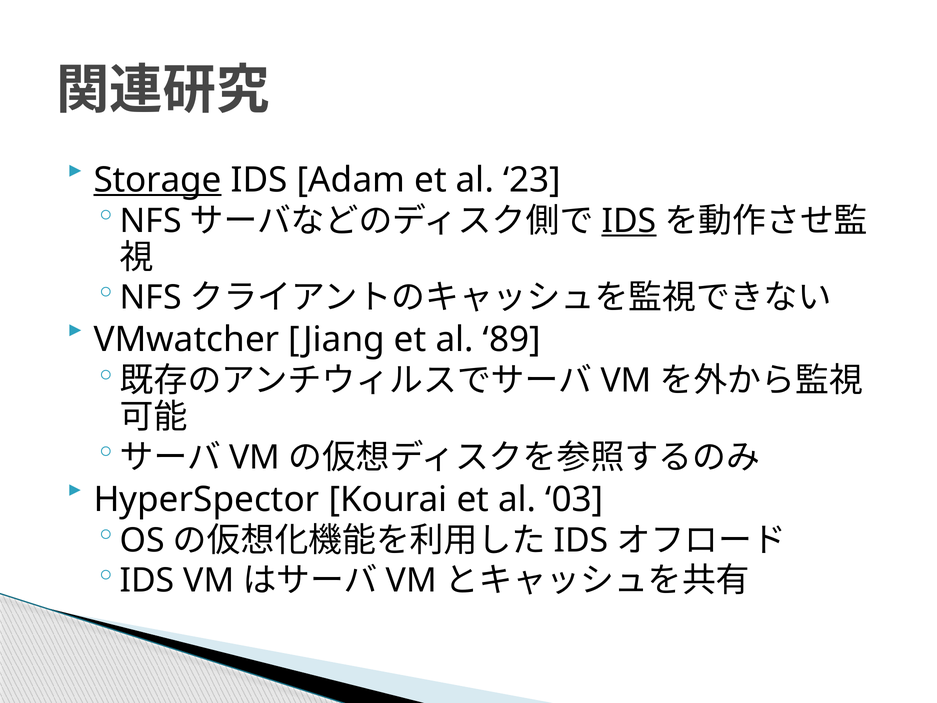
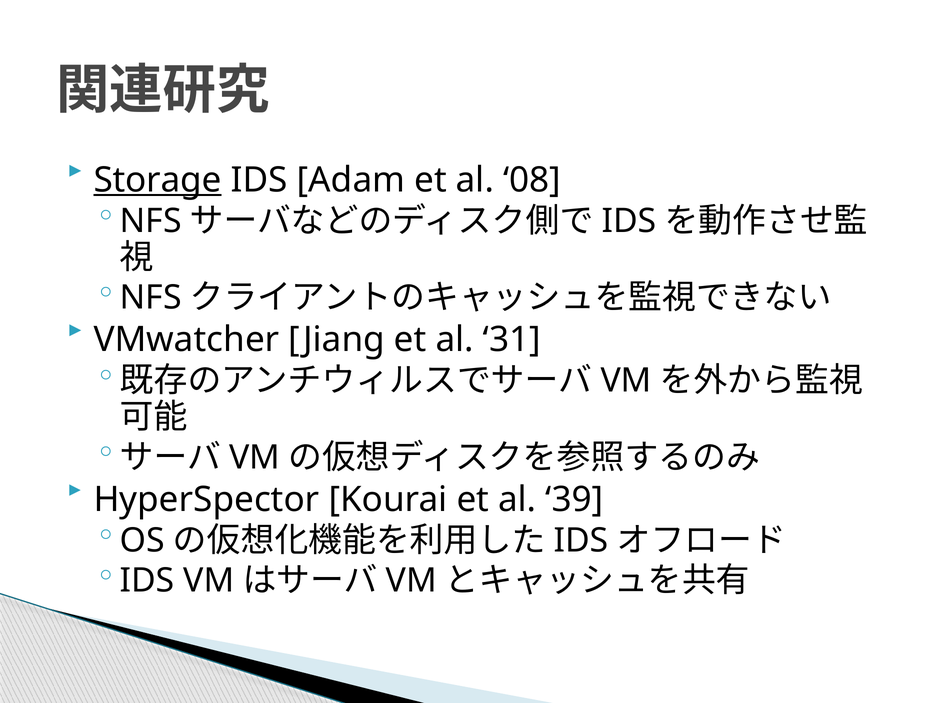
23: 23 -> 08 (532, 180)
IDS underline: present -> none (629, 221)
89: 89 -> 31 (512, 340)
03: 03 -> 39 (574, 499)
